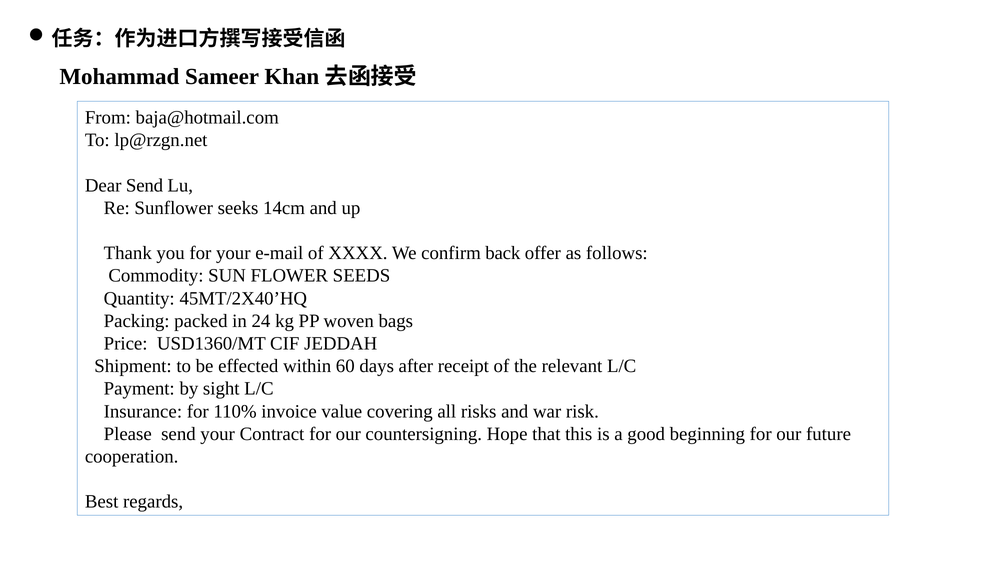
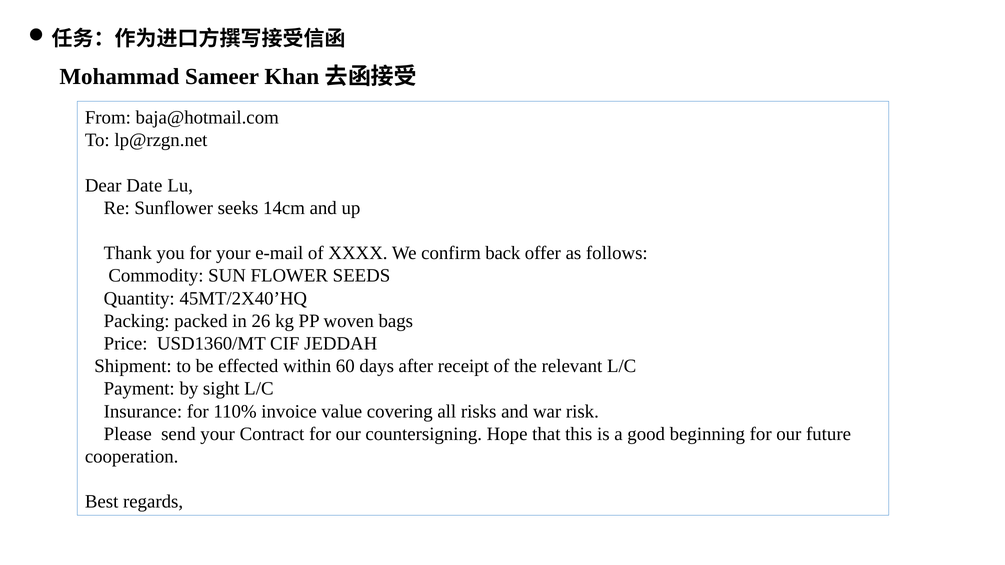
Dear Send: Send -> Date (144, 185)
24: 24 -> 26 (261, 321)
